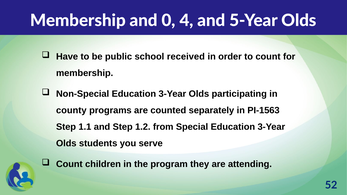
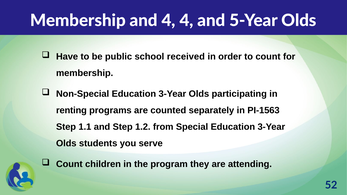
and 0: 0 -> 4 (169, 21)
county: county -> renting (71, 110)
